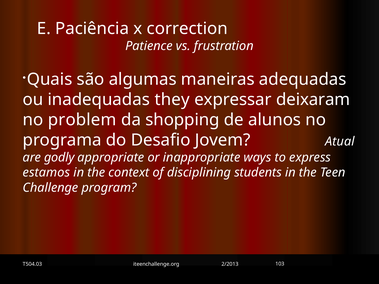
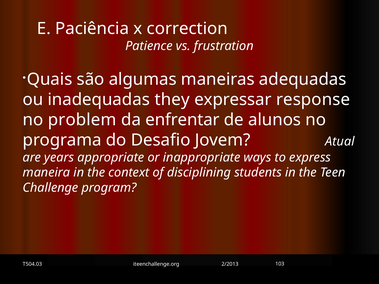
deixaram: deixaram -> response (313, 100)
shopping: shopping -> enfrentar (183, 120)
godly: godly -> years (59, 158)
estamos: estamos -> maneira (46, 173)
